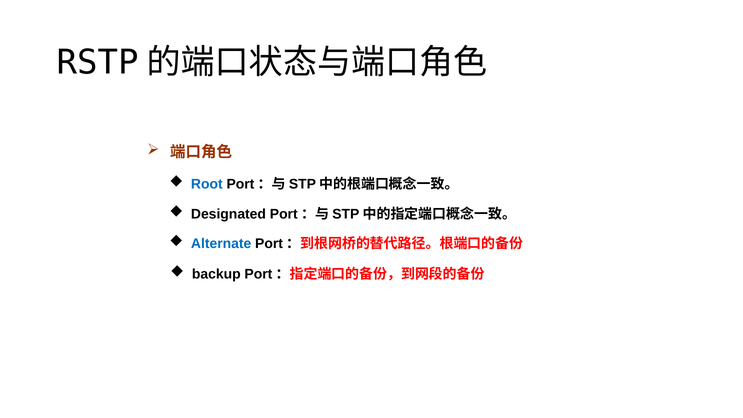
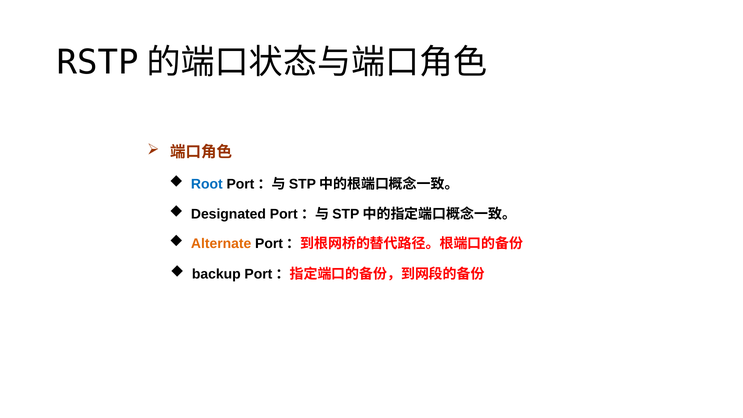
Alternate colour: blue -> orange (221, 244)
